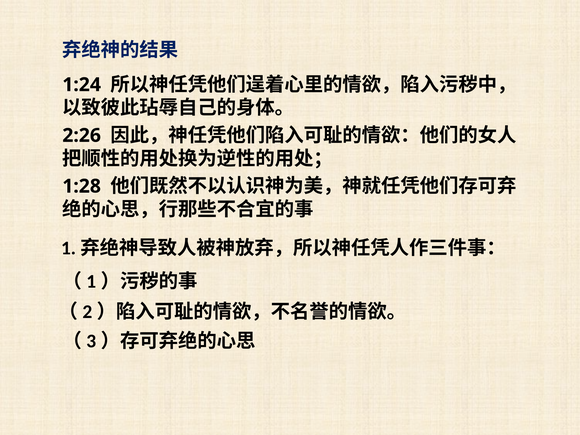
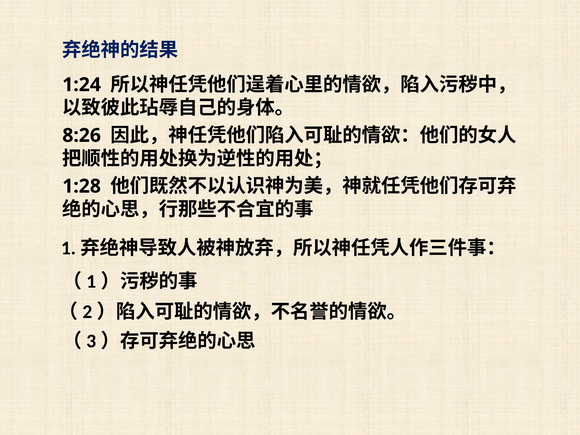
2:26: 2:26 -> 8:26 (82, 135)
